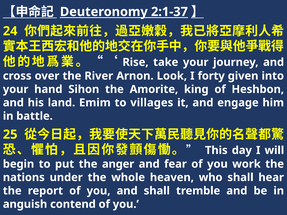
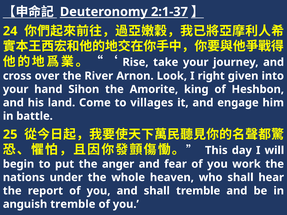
forty: forty -> right (211, 76)
Emim: Emim -> Come (95, 103)
anguish contend: contend -> tremble (73, 204)
